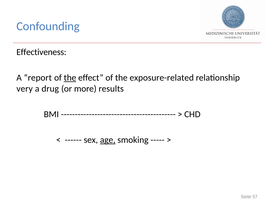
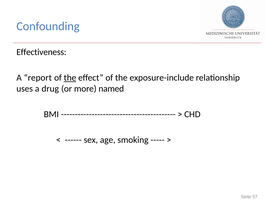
exposure-related: exposure-related -> exposure-include (162, 78)
very: very -> uses (25, 89)
results: results -> named (111, 89)
age underline: present -> none (108, 140)
